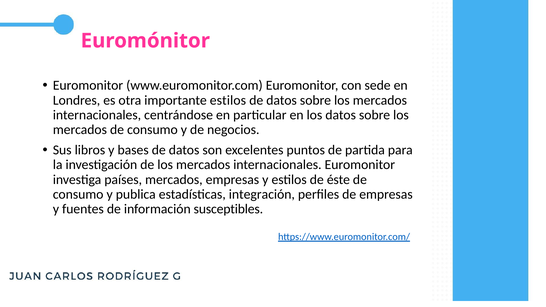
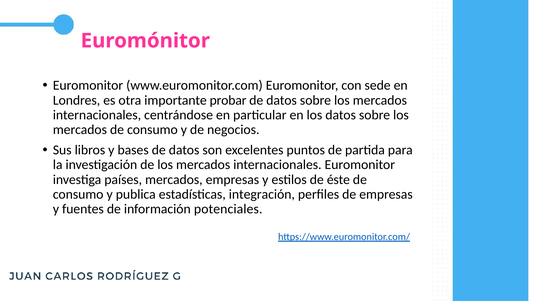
importante estilos: estilos -> probar (228, 100)
susceptibles: susceptibles -> potenciales (228, 209)
